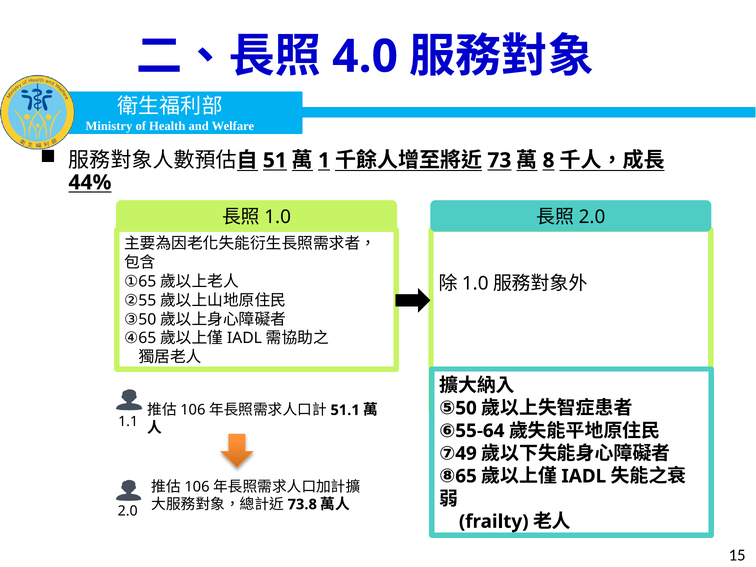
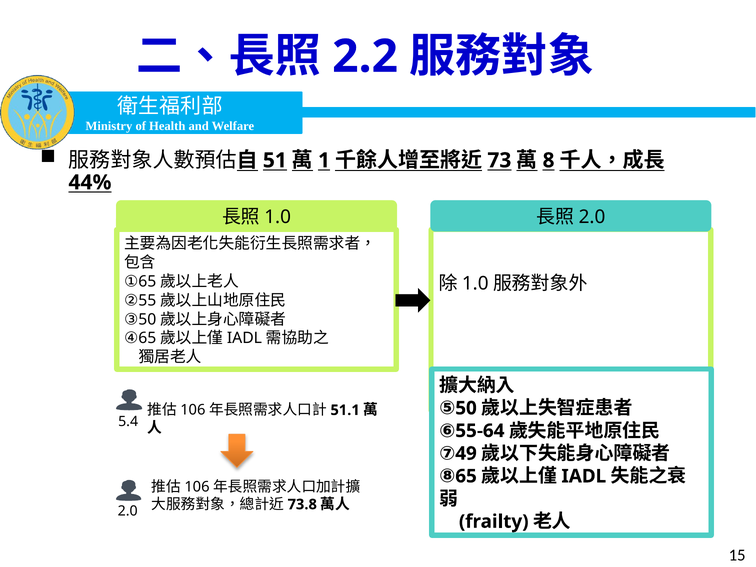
4.0: 4.0 -> 2.2 (365, 57)
1.1: 1.1 -> 5.4 (128, 422)
